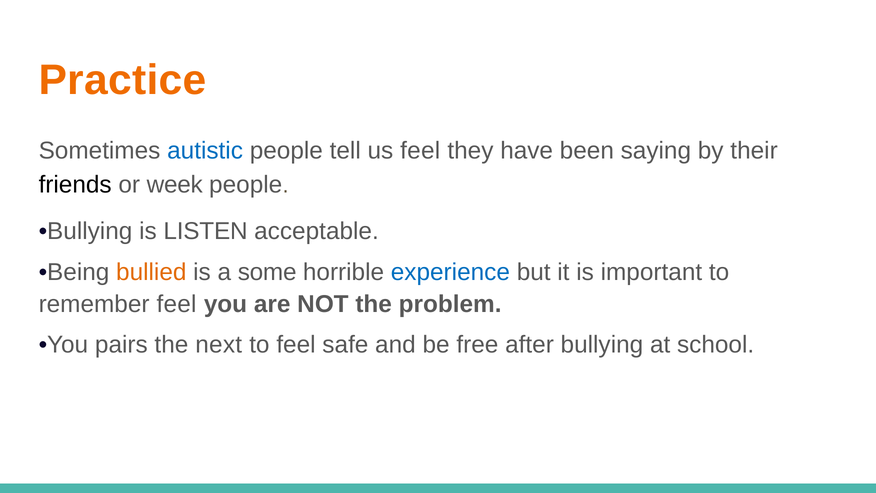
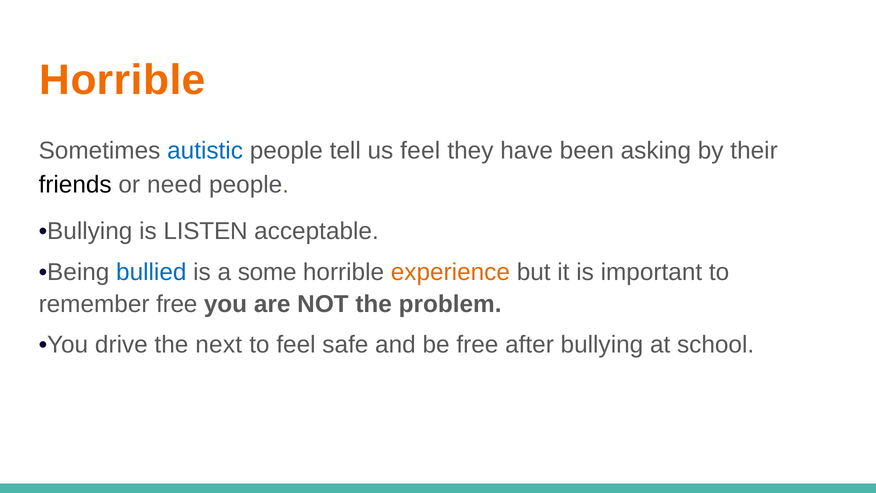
Practice: Practice -> Horrible (122, 80)
saying: saying -> asking (656, 151)
week: week -> need (174, 184)
bullied colour: orange -> blue (151, 272)
experience colour: blue -> orange (450, 272)
remember feel: feel -> free (177, 304)
pairs: pairs -> drive (121, 345)
